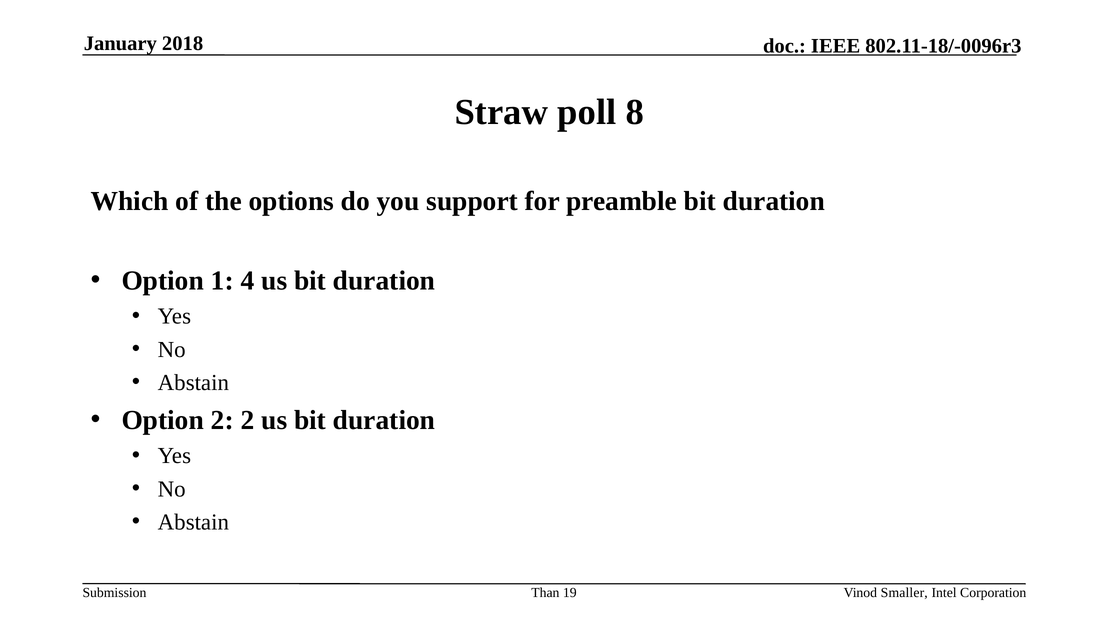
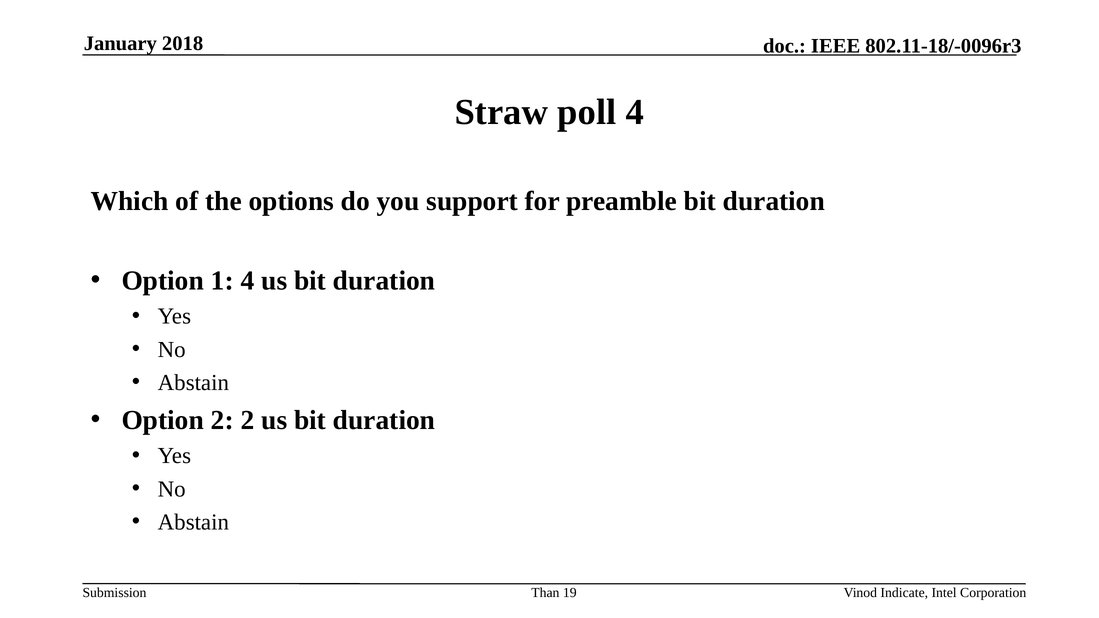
poll 8: 8 -> 4 (635, 112)
Smaller: Smaller -> Indicate (904, 593)
